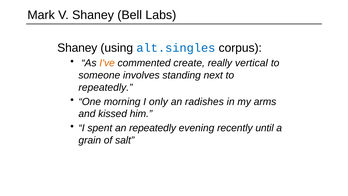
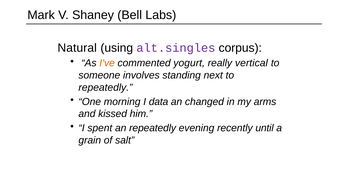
Shaney: Shaney -> Natural (77, 48)
alt.singles colour: blue -> purple (176, 48)
create: create -> yogurt (189, 63)
only: only -> data (159, 102)
radishes: radishes -> changed (204, 102)
